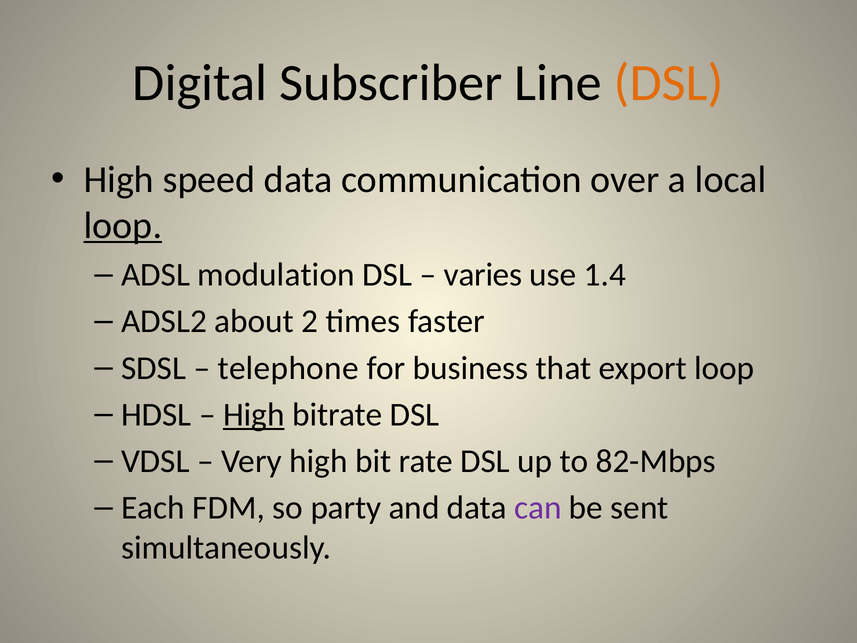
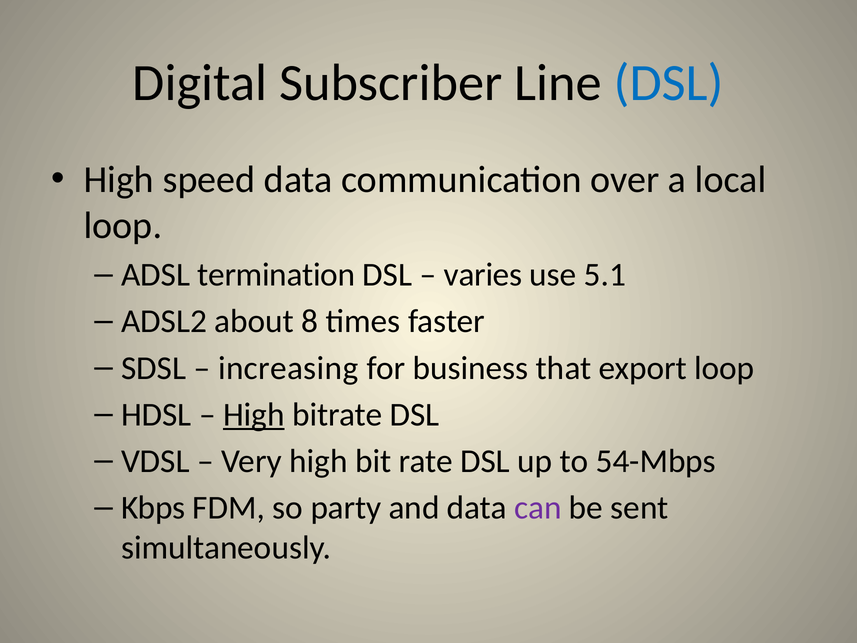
DSL colour: orange -> blue (669, 83)
loop underline: present -> none (123, 226)
modulation: modulation -> termination (276, 275)
1.4: 1.4 -> 5.1 (605, 275)
2: 2 -> 8 (310, 321)
telephone: telephone -> increasing (288, 368)
82-Mbps: 82-Mbps -> 54-Mbps (656, 461)
Each: Each -> Kbps (153, 508)
